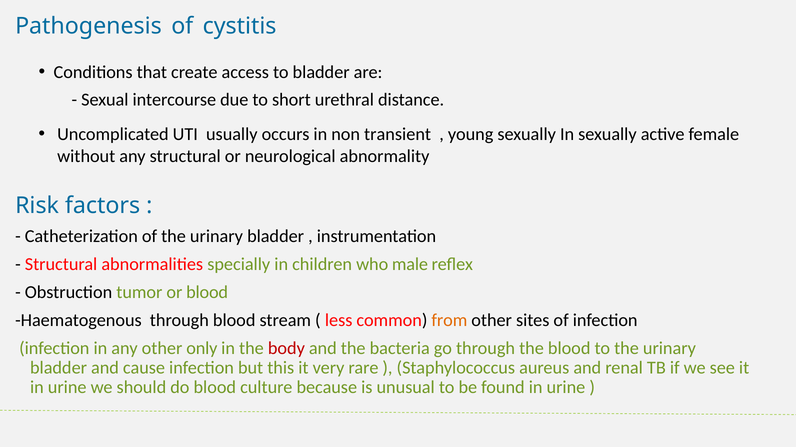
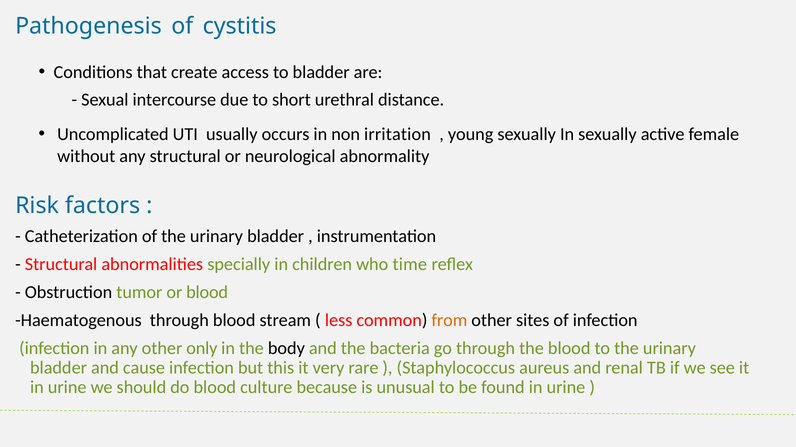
transient: transient -> irritation (398, 134)
male: male -> time (410, 265)
body colour: red -> black (286, 349)
